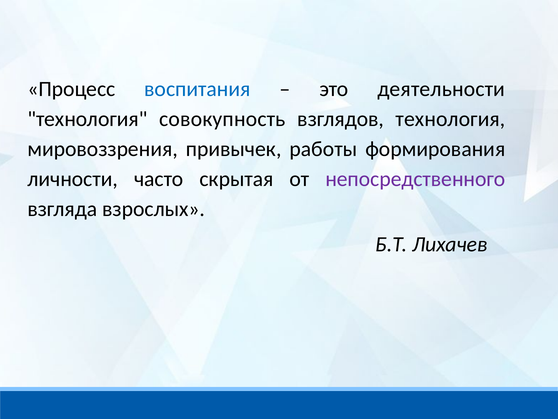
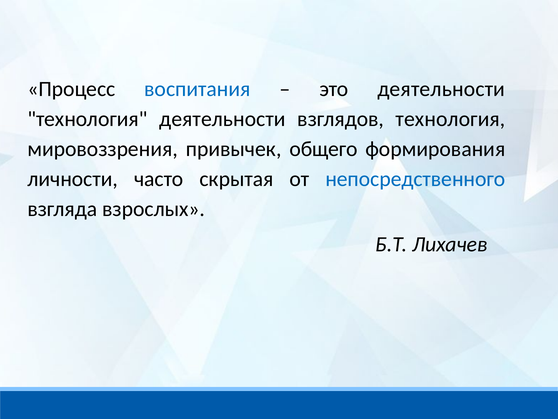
технология совокупность: совокупность -> деятельности (222, 119)
работы: работы -> общего (323, 149)
непосредственного colour: purple -> blue (415, 179)
